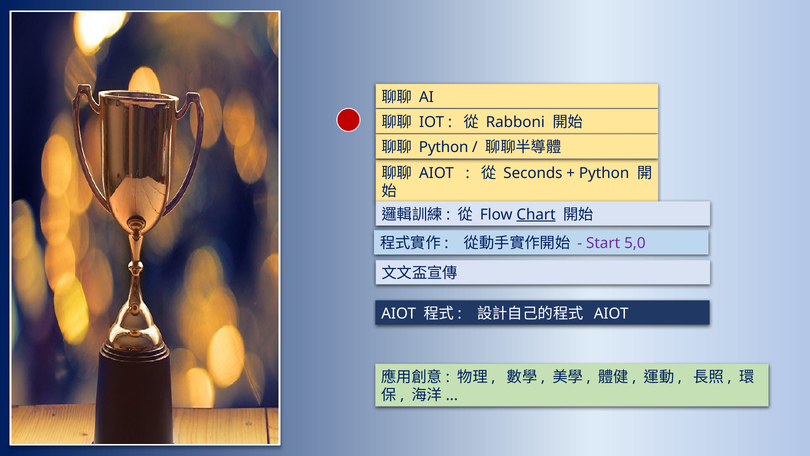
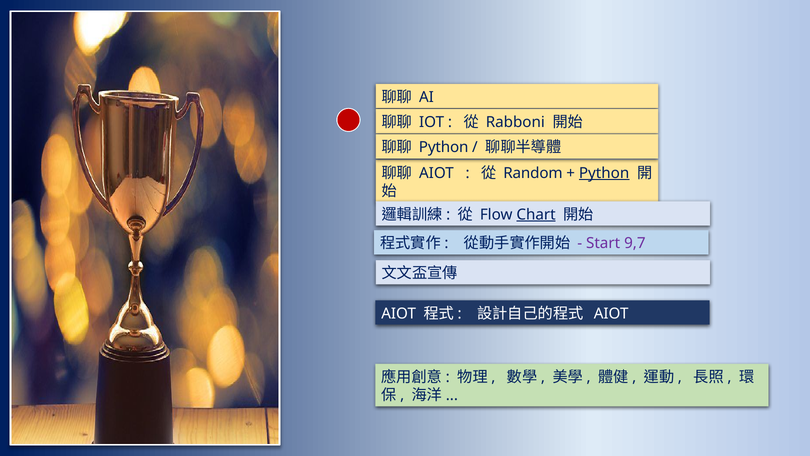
Seconds: Seconds -> Random (533, 173)
Python underline: none -> present (604, 173)
5,0: 5,0 -> 9,7 (635, 243)
